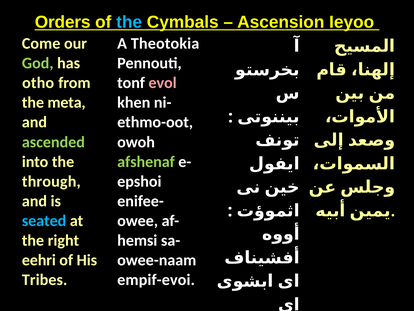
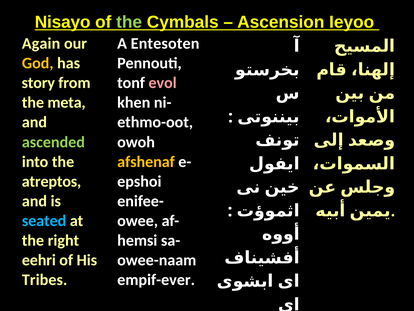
Orders: Orders -> Nisayo (63, 22)
the colour: light blue -> light green (129, 22)
Come: Come -> Again (41, 43)
Theotokia: Theotokia -> Entesoten (165, 43)
God colour: light green -> yellow (38, 63)
otho: otho -> story (38, 83)
afshenaf colour: light green -> yellow (146, 161)
through: through -> atreptos (51, 181)
empif-evoi: empif-evoi -> empif-ever (156, 280)
